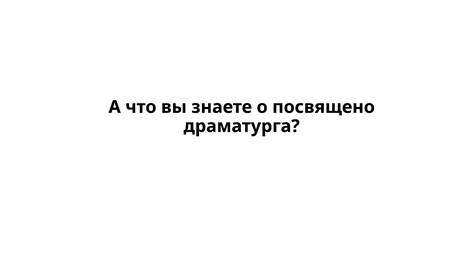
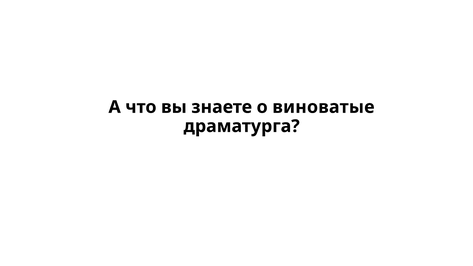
посвящено: посвящено -> виноватые (323, 107)
